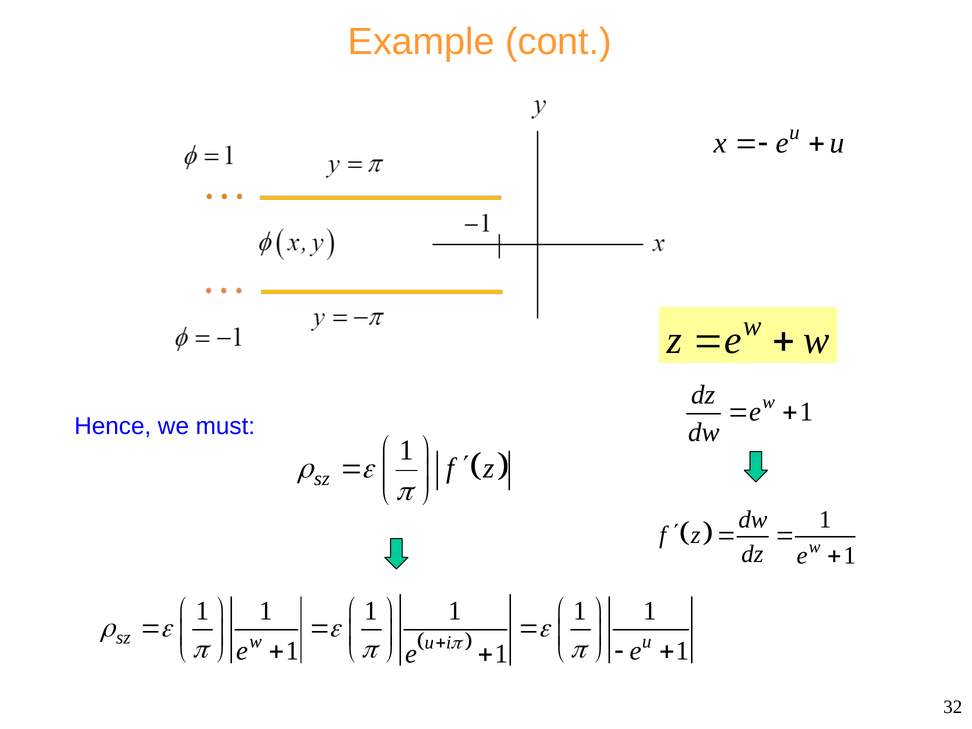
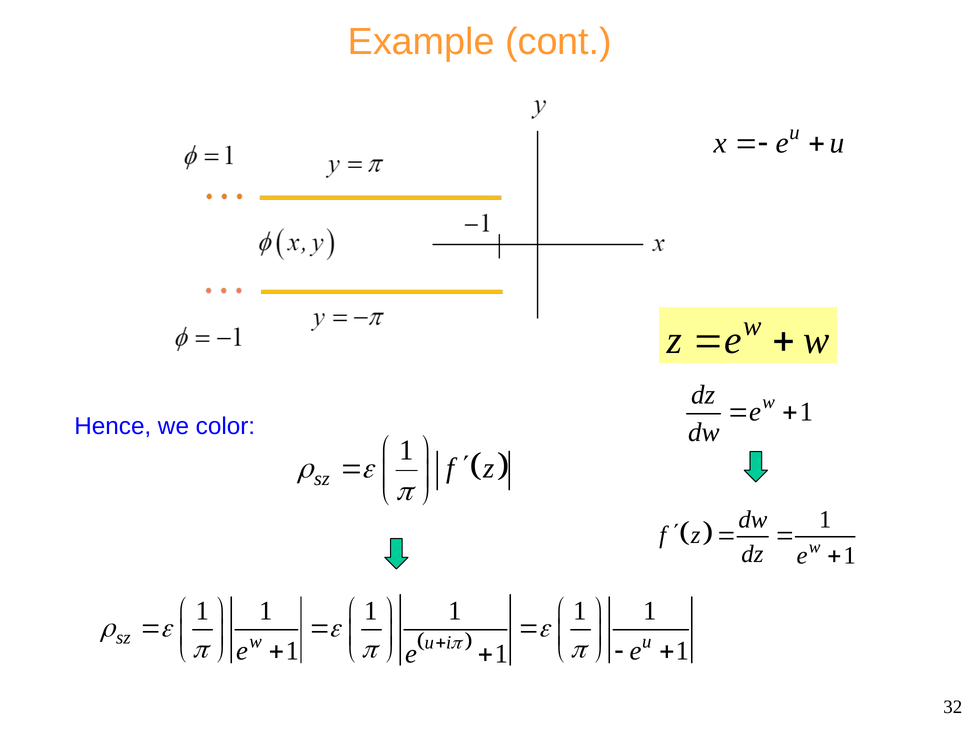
must: must -> color (225, 426)
